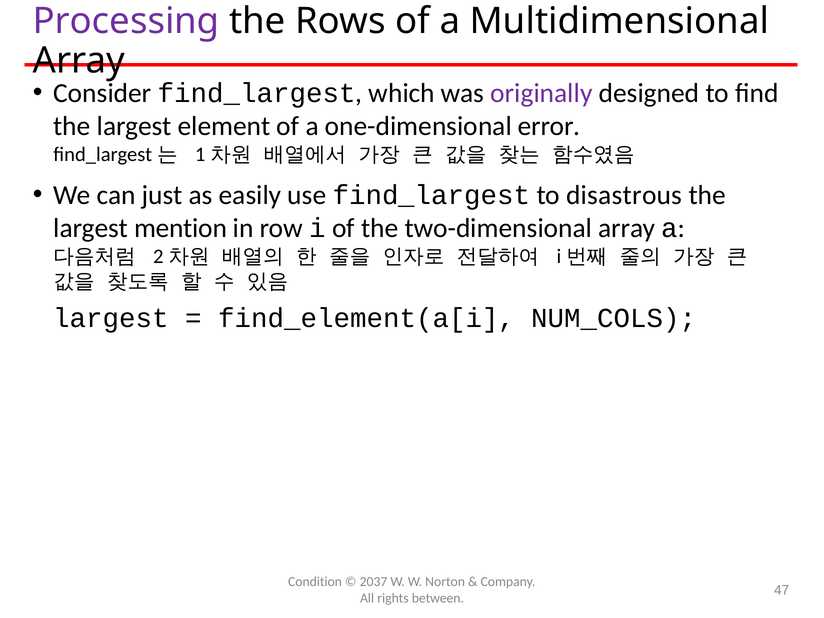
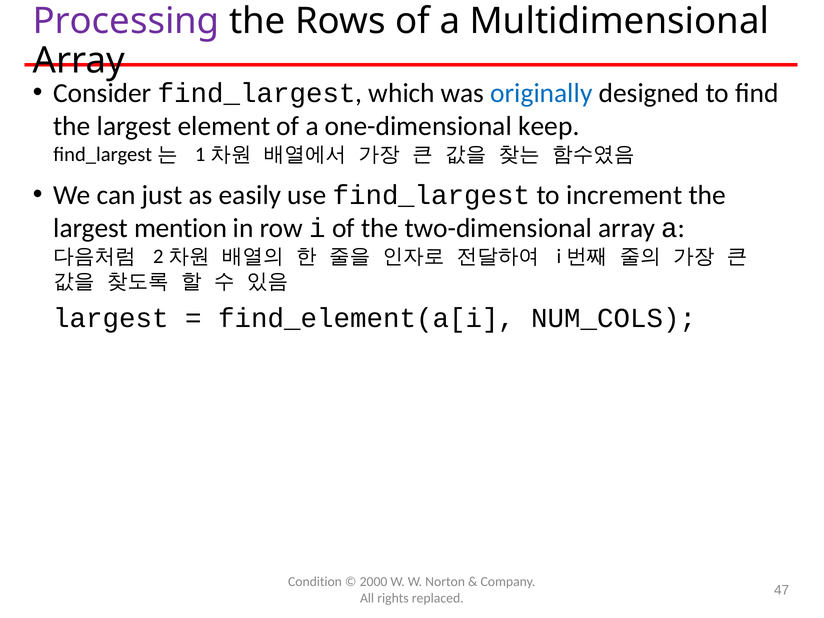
originally colour: purple -> blue (541, 93)
error: error -> keep (549, 126)
disastrous: disastrous -> increment (624, 195)
2037: 2037 -> 2000 (374, 582)
between: between -> replaced (438, 598)
